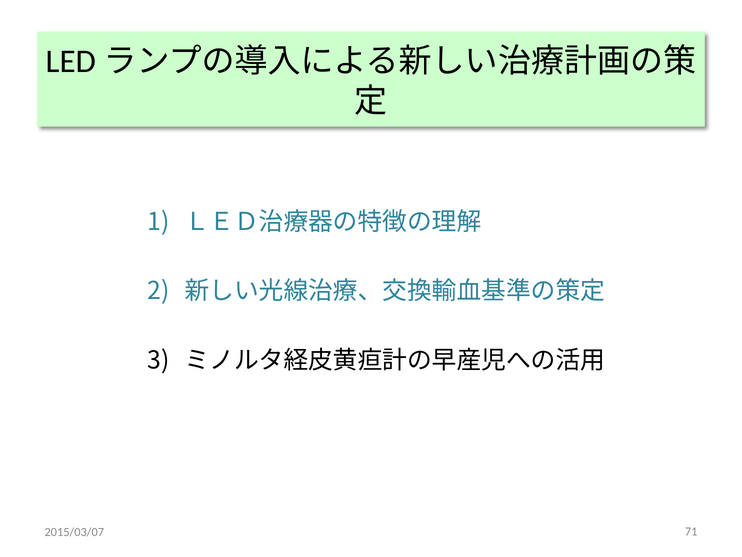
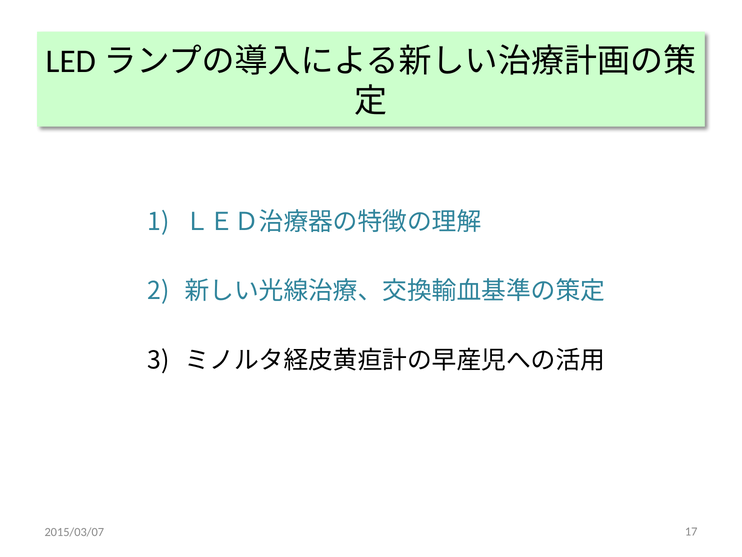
71: 71 -> 17 (691, 531)
